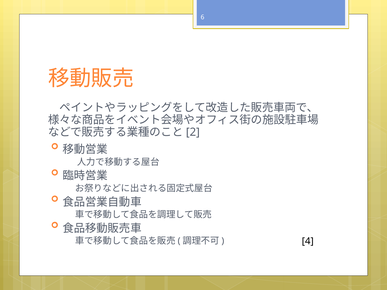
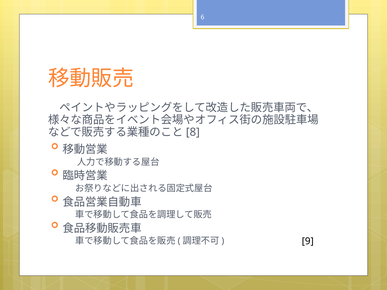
2: 2 -> 8 (193, 132)
4: 4 -> 9 (308, 241)
